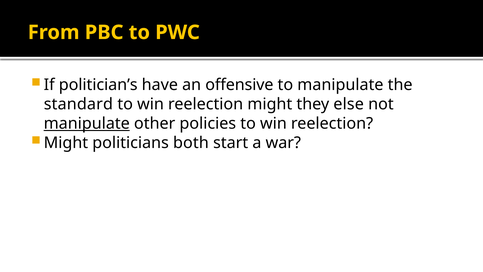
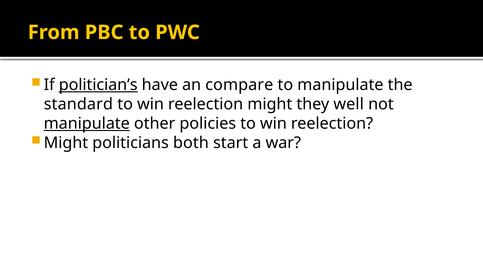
politician’s underline: none -> present (98, 85)
offensive: offensive -> compare (239, 85)
else: else -> well (349, 104)
